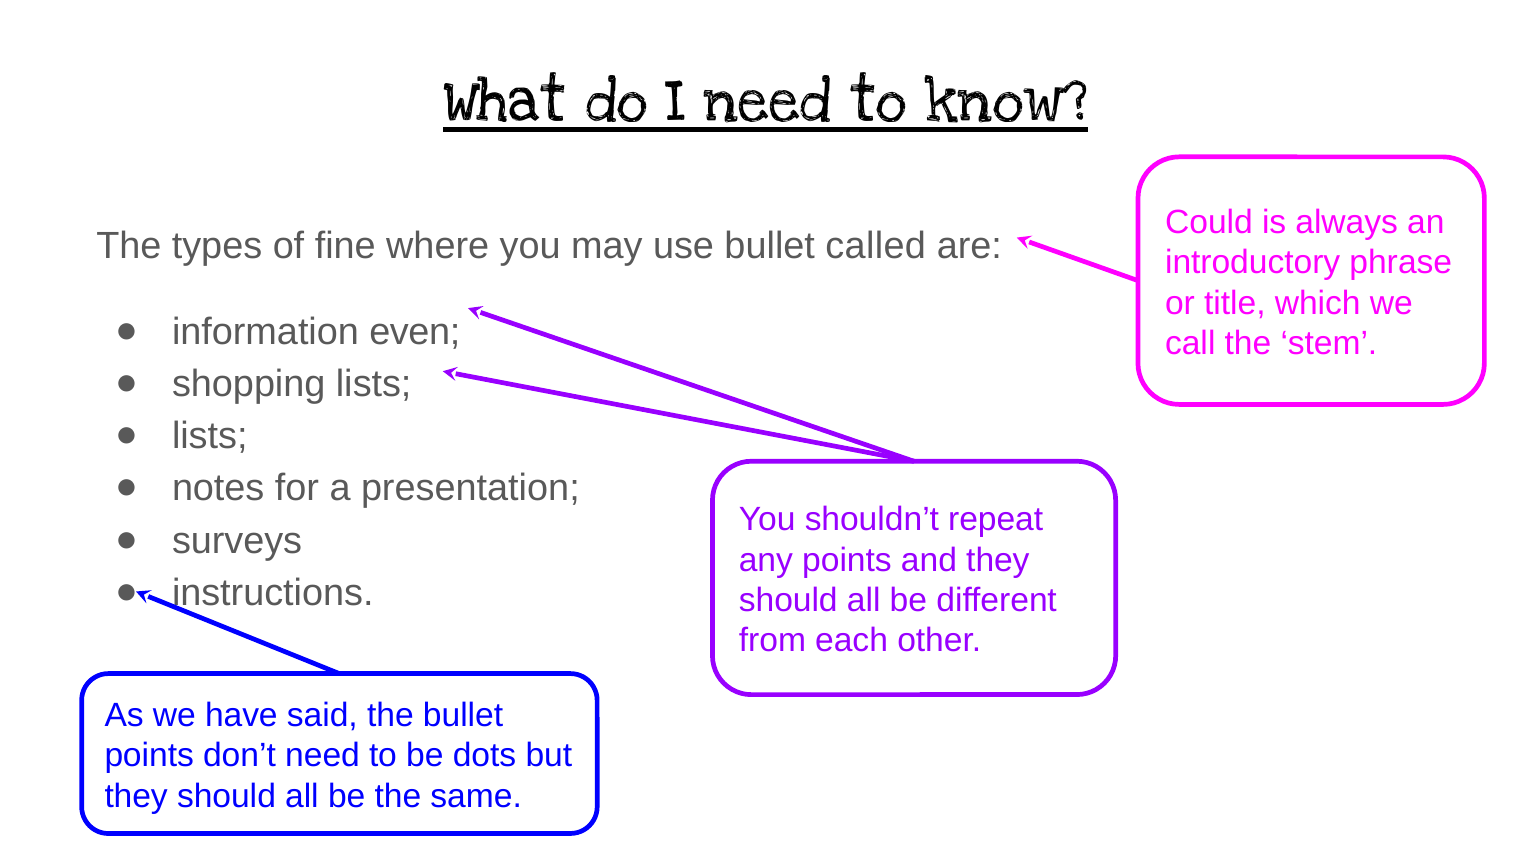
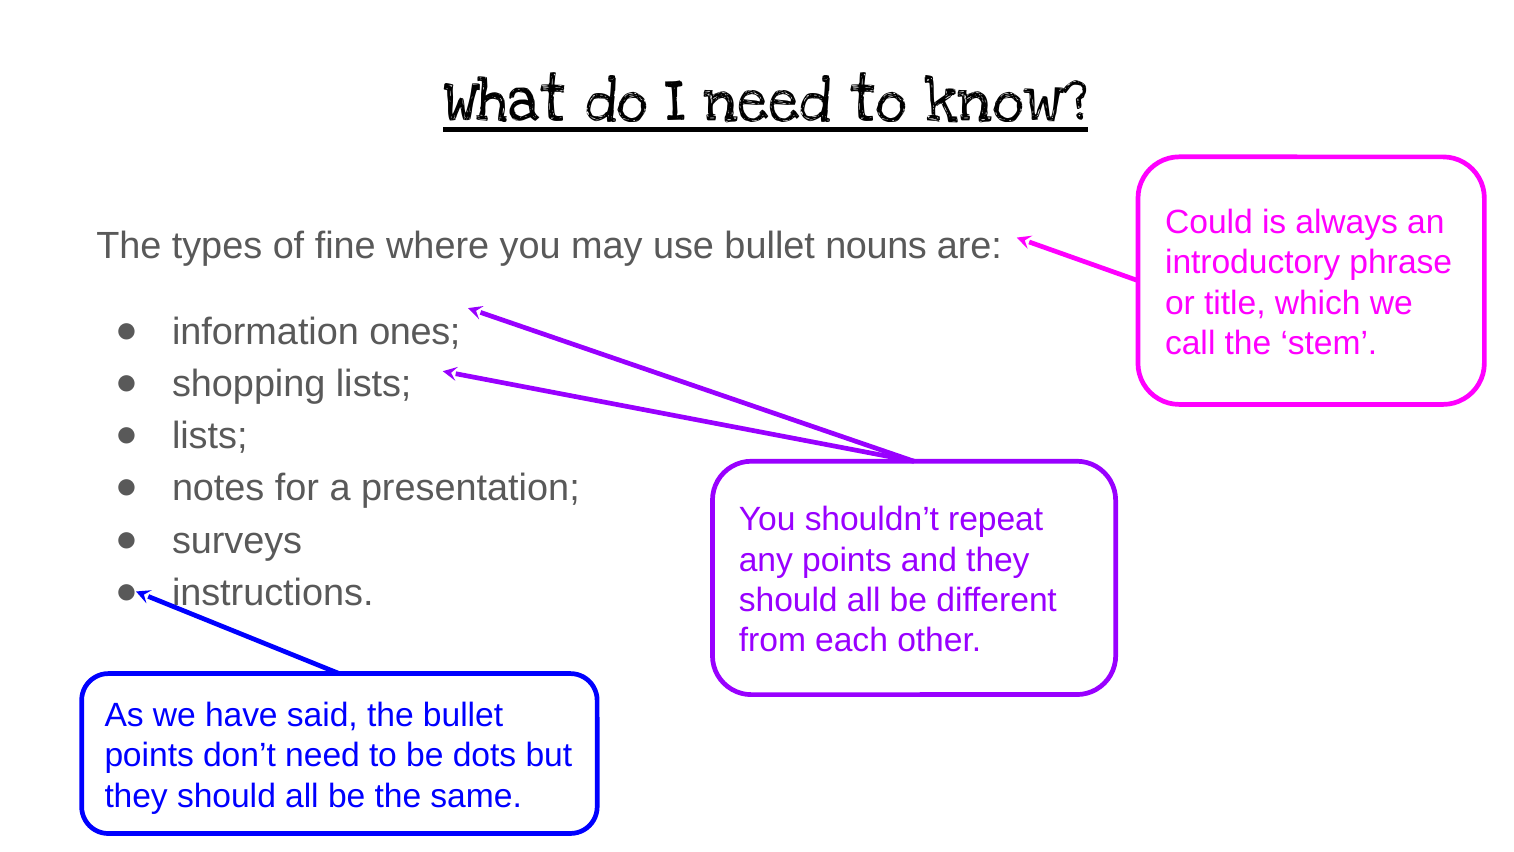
called: called -> nouns (876, 246)
even: even -> ones (415, 332)
